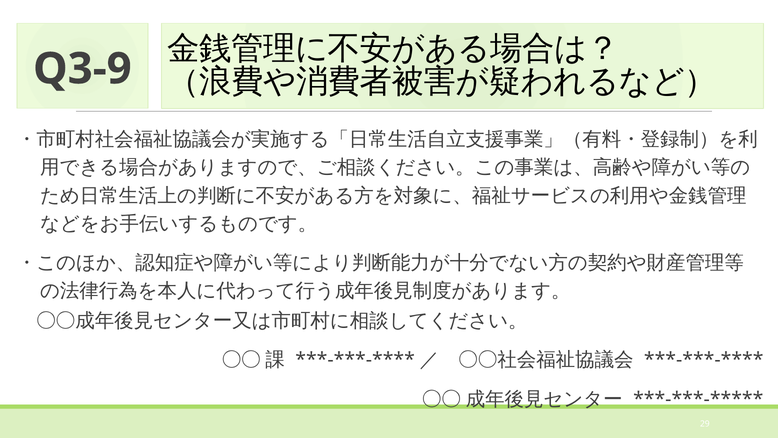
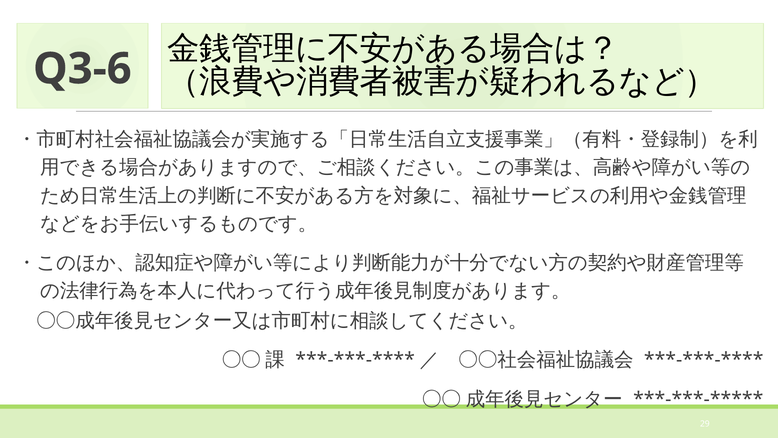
Q3-9: Q3-9 -> Q3-6 (82, 69)
